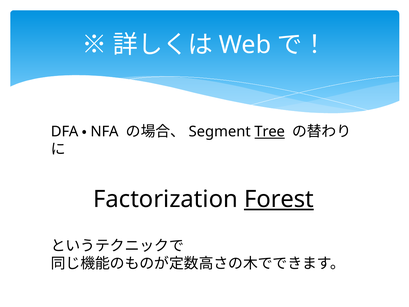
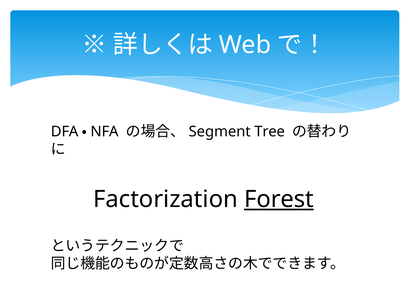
Tree underline: present -> none (270, 132)
